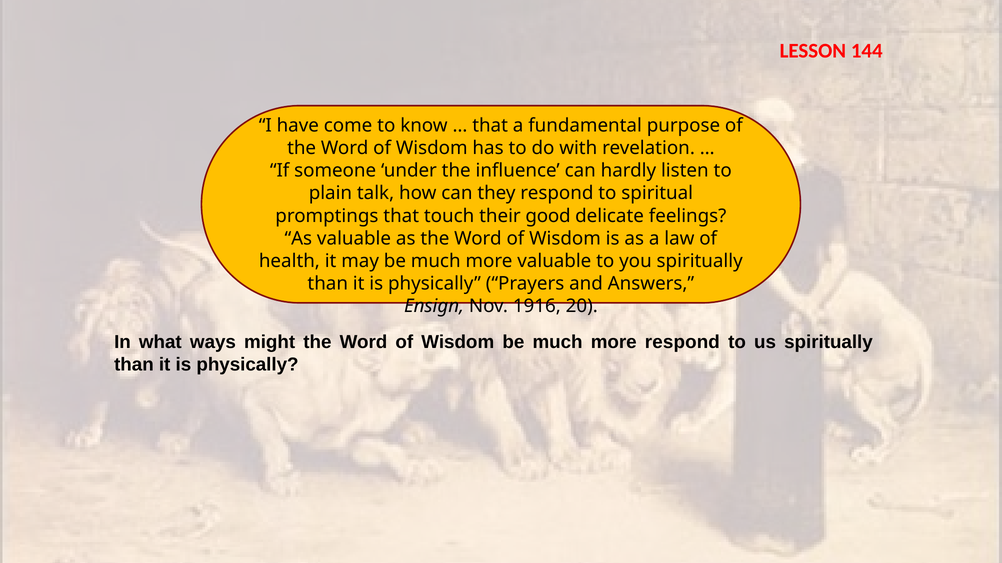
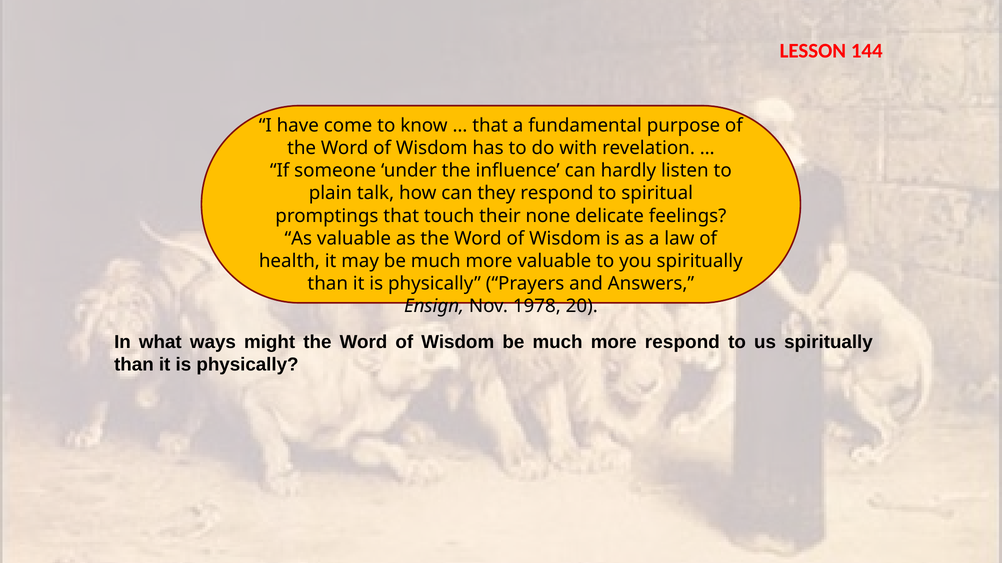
good: good -> none (548, 216)
1916: 1916 -> 1978 (537, 306)
